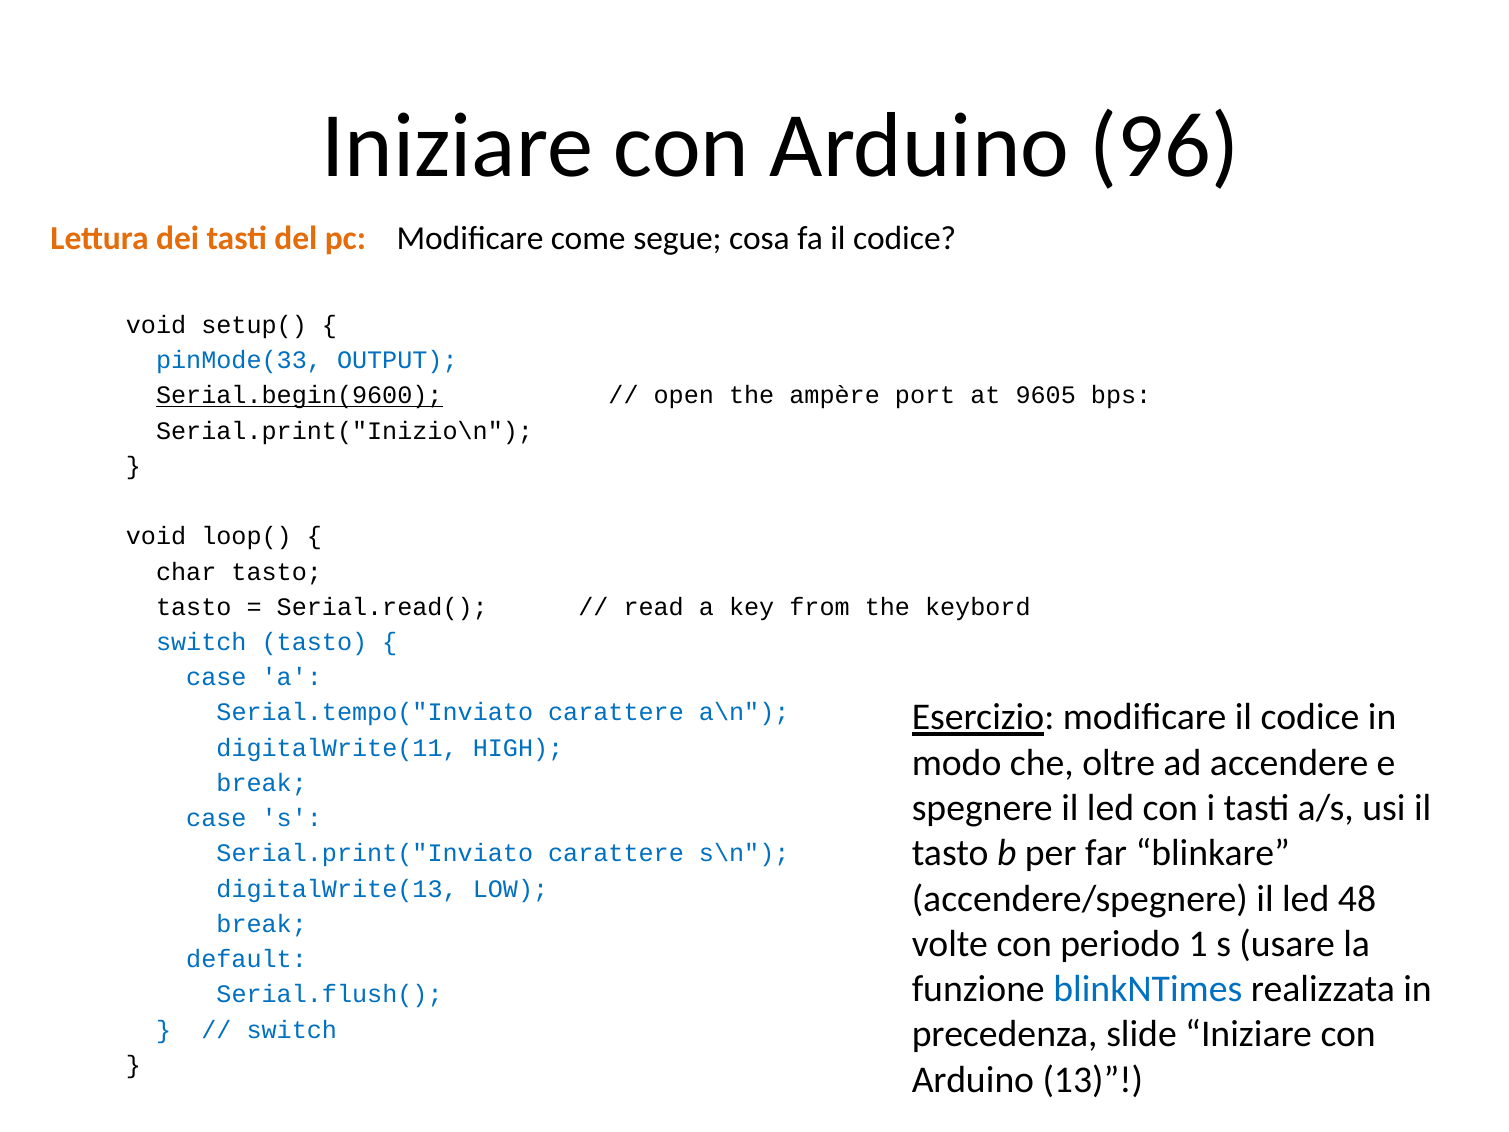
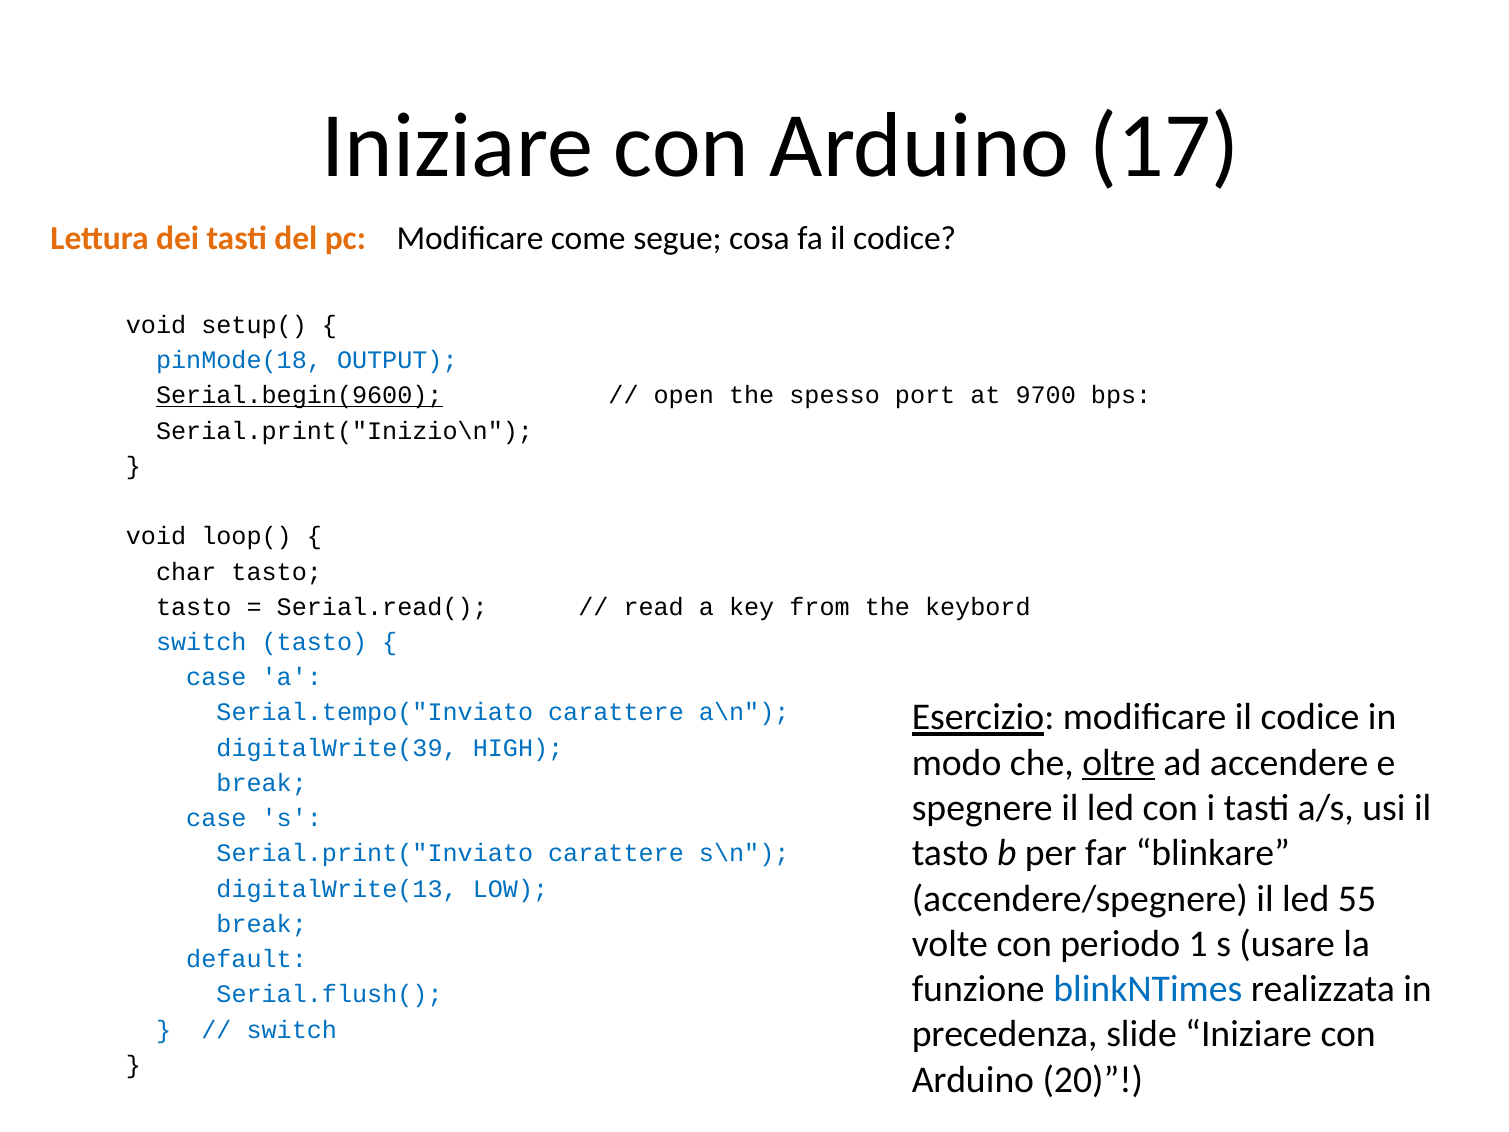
96: 96 -> 17 (1165, 146)
pinMode(33: pinMode(33 -> pinMode(18 (239, 360)
ampère: ampère -> spesso (835, 395)
9605: 9605 -> 9700 (1046, 395)
digitalWrite(11: digitalWrite(11 -> digitalWrite(39 (337, 748)
oltre underline: none -> present (1119, 763)
48: 48 -> 55 (1357, 898)
13: 13 -> 20 (1093, 1079)
